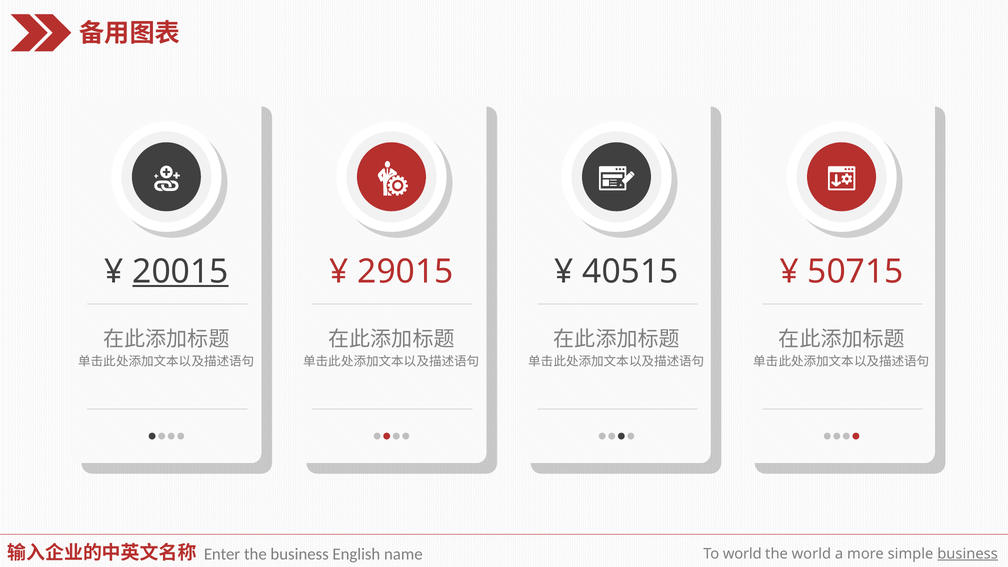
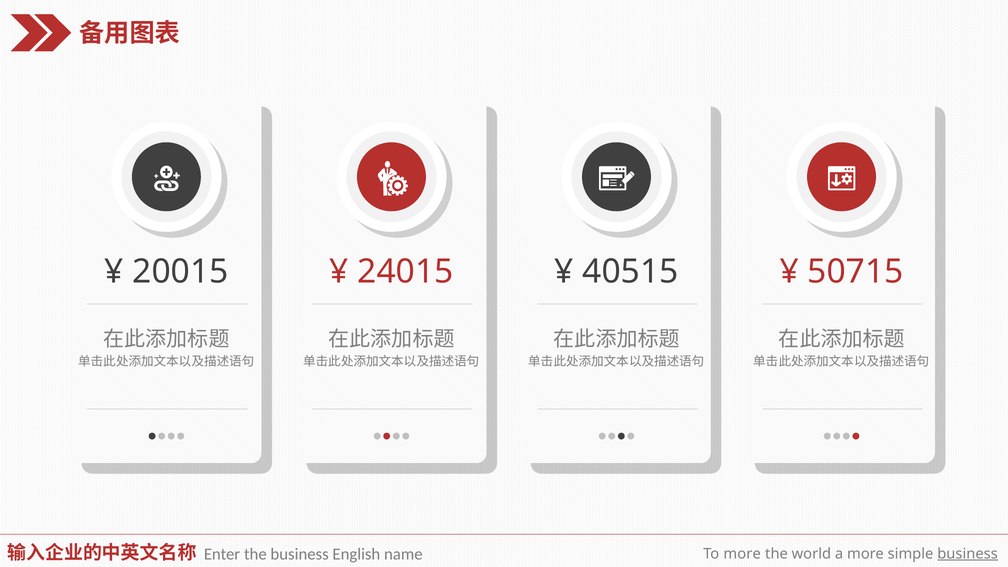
20015 underline: present -> none (180, 272)
29015: 29015 -> 24015 (405, 272)
To world: world -> more (742, 554)
